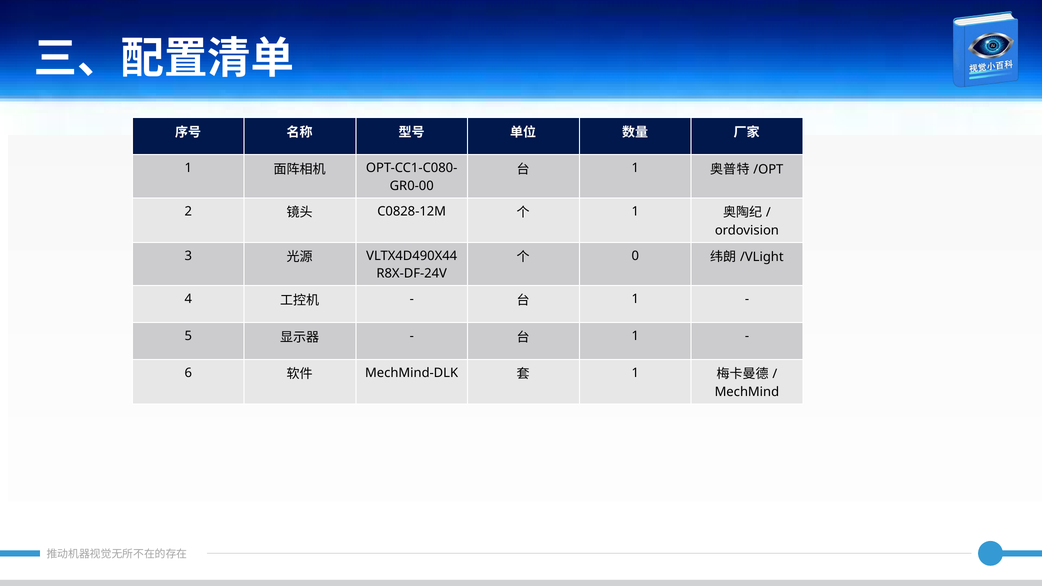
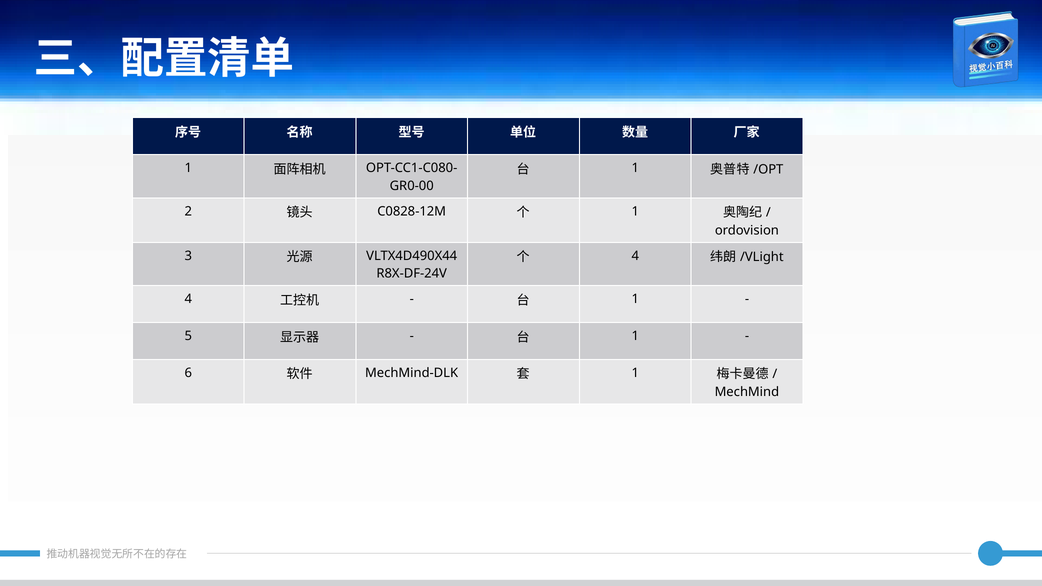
0: 0 -> 4 (635, 256)
